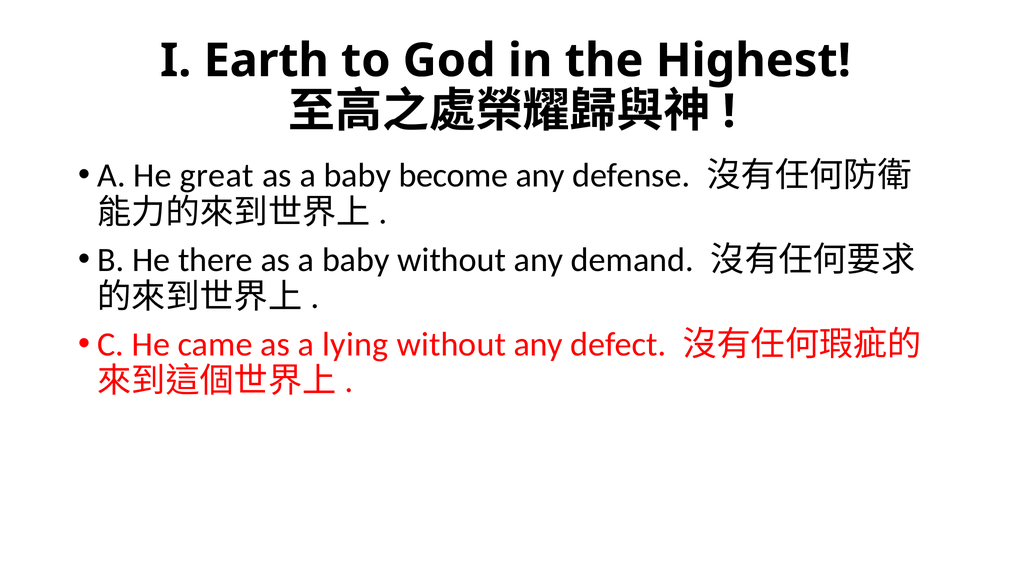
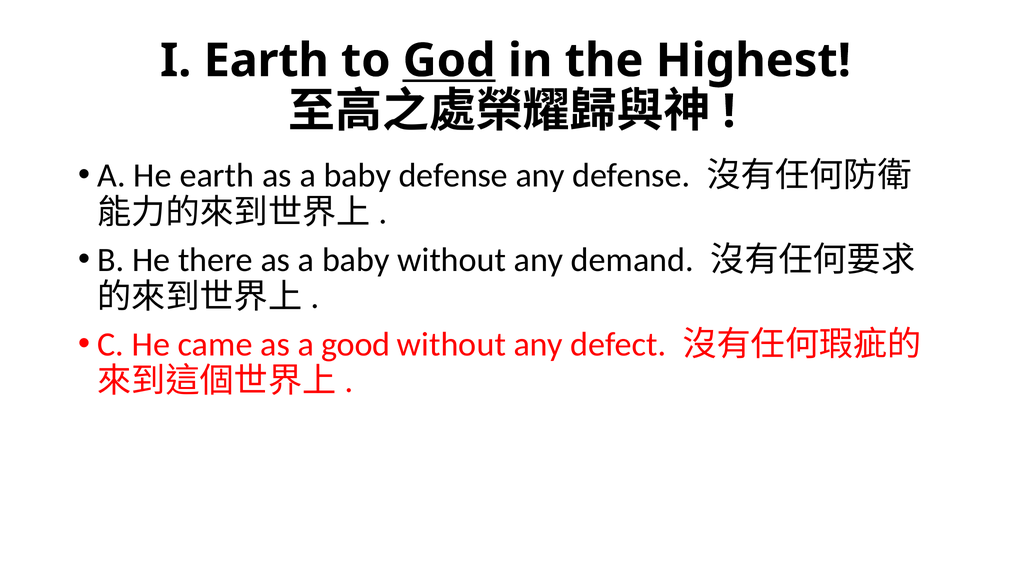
God underline: none -> present (449, 61)
He great: great -> earth (217, 175)
baby become: become -> defense (453, 175)
lying: lying -> good (356, 344)
